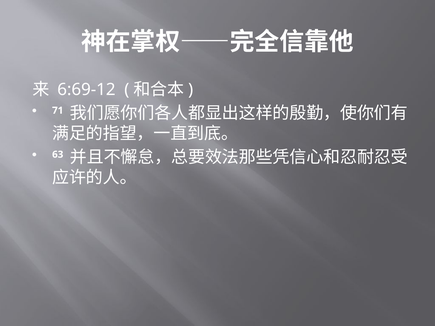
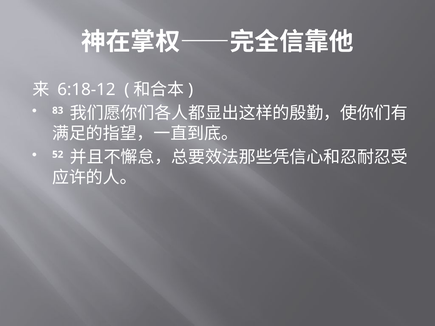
6:69-12: 6:69-12 -> 6:18-12 (86, 90)
71: 71 -> 83 (58, 111)
63: 63 -> 52 (58, 155)
